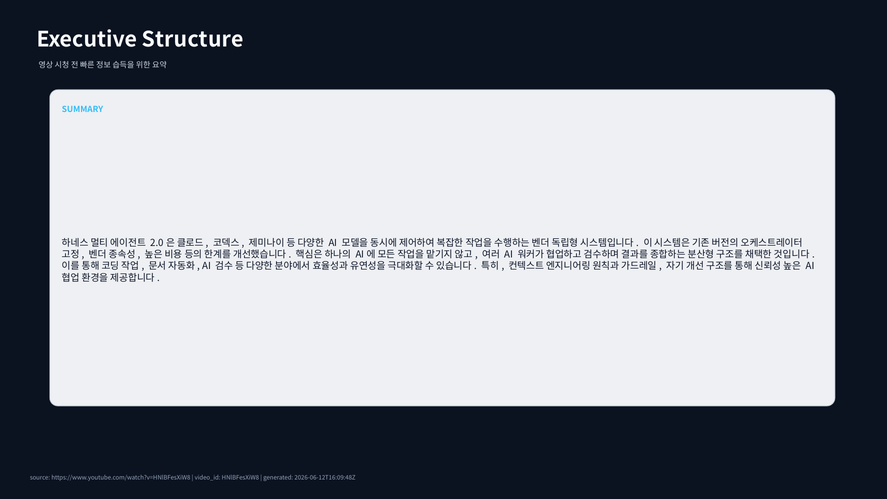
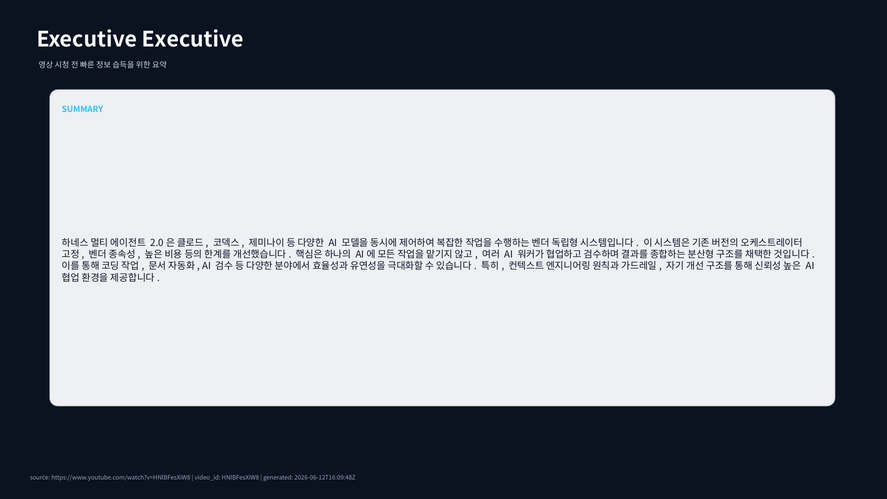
Executive Structure: Structure -> Executive (193, 40)
